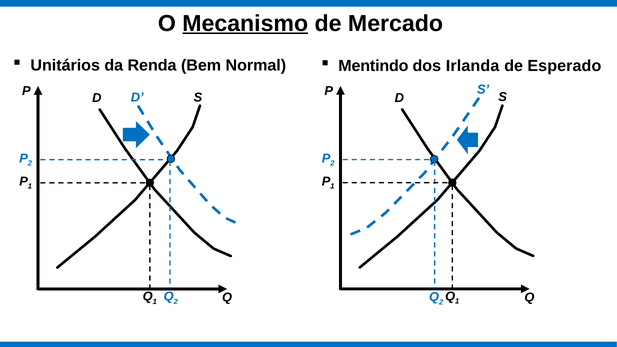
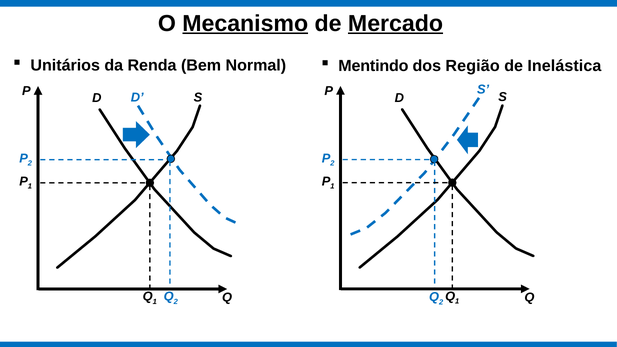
Mercado underline: none -> present (396, 23)
Irlanda: Irlanda -> Região (473, 66)
Esperado: Esperado -> Inelástica (564, 66)
